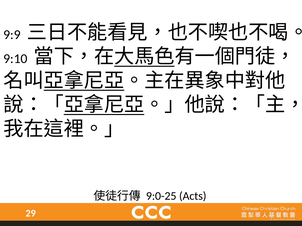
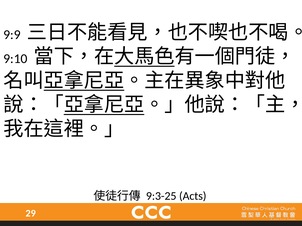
9:0-25: 9:0-25 -> 9:3-25 (161, 196)
